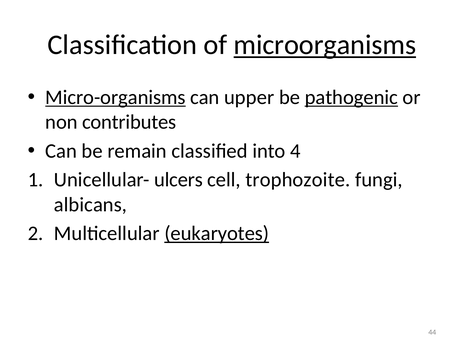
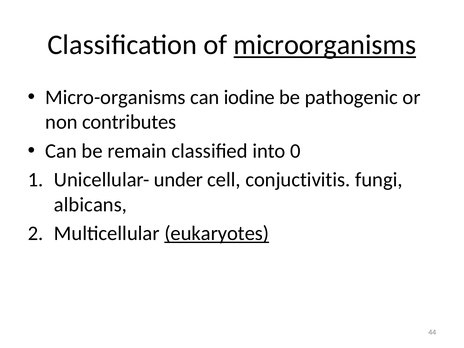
Micro-organisms underline: present -> none (115, 97)
upper: upper -> iodine (249, 97)
pathogenic underline: present -> none (351, 97)
4: 4 -> 0 (295, 151)
ulcers: ulcers -> under (178, 180)
trophozoite: trophozoite -> conjuctivitis (298, 180)
